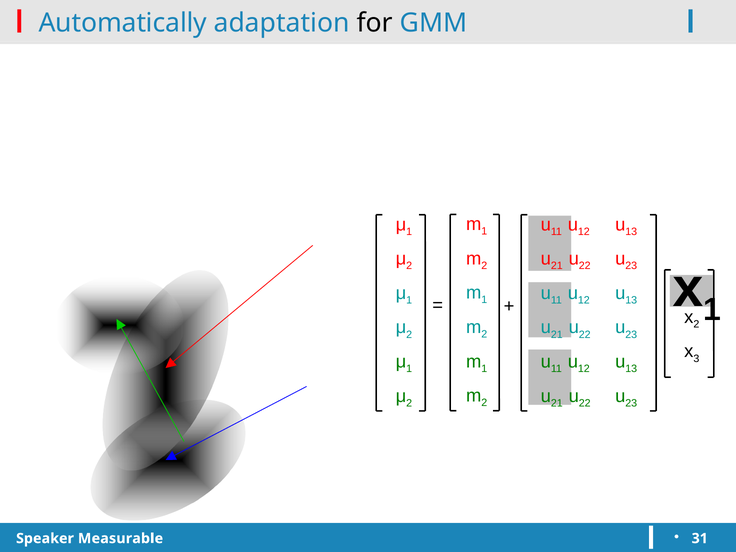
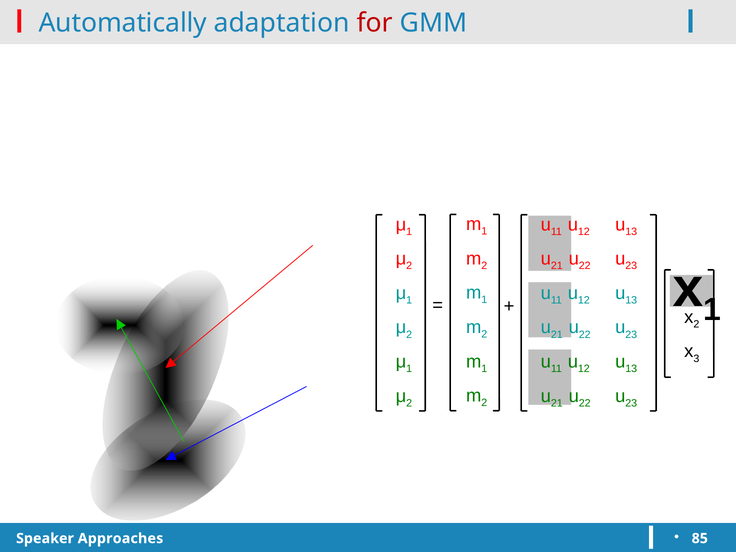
for colour: black -> red (375, 23)
Measurable: Measurable -> Approaches (121, 538)
31: 31 -> 85 (700, 538)
